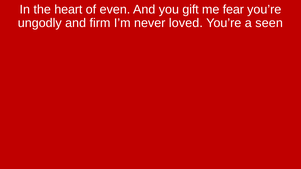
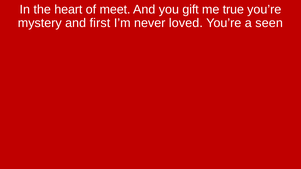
even: even -> meet (115, 10)
fear: fear -> true (233, 10)
ungodly: ungodly -> mystery (40, 23)
firm: firm -> first (100, 23)
